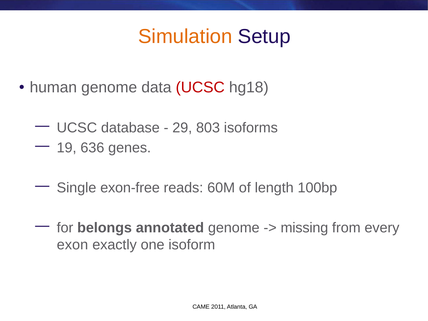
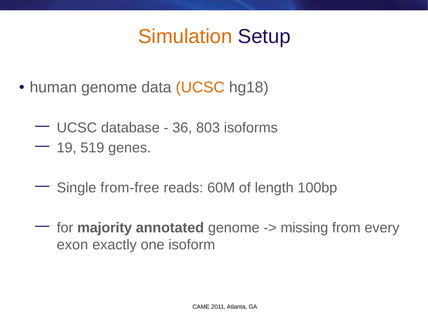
UCSC colour: red -> orange (200, 87)
29: 29 -> 36 (182, 128)
636: 636 -> 519 (92, 148)
exon-free: exon-free -> from-free (130, 188)
belongs: belongs -> majority (105, 228)
